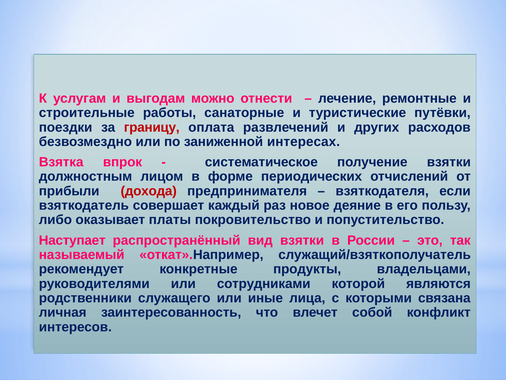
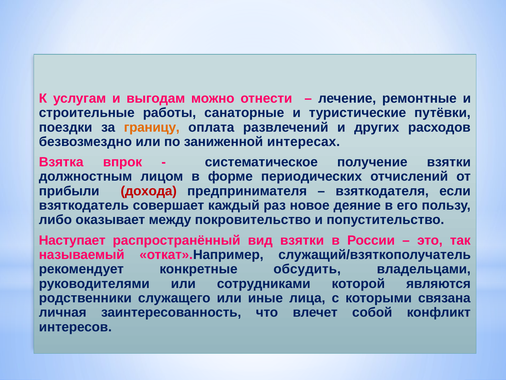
границу colour: red -> orange (152, 127)
платы: платы -> между (170, 220)
продукты: продукты -> обсудить (307, 269)
